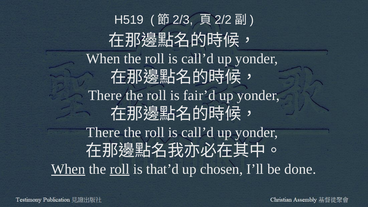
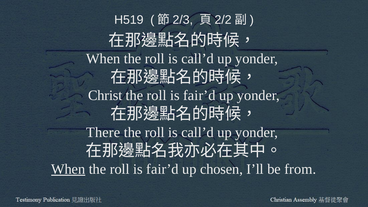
There: There -> Christ (105, 95)
roll underline: present -> none (120, 169)
that’d: that’d -> fair’d (162, 169)
done: done -> from (300, 169)
